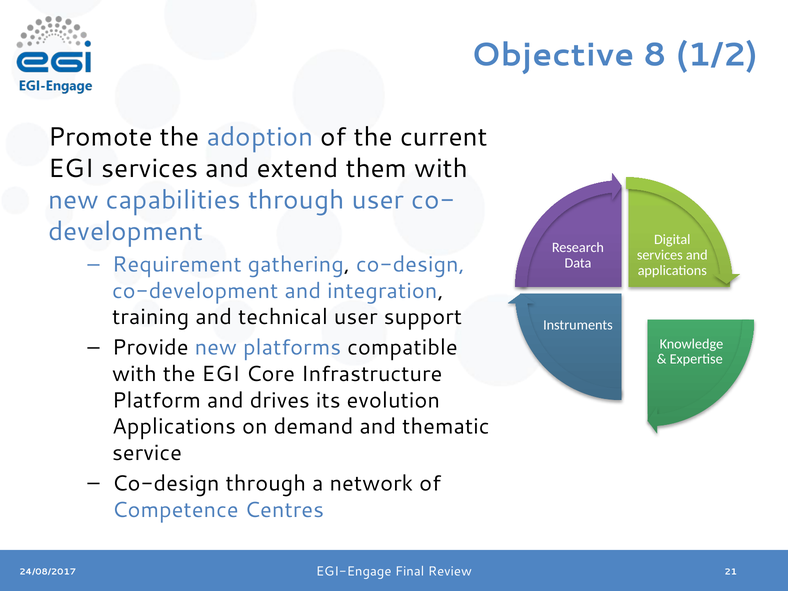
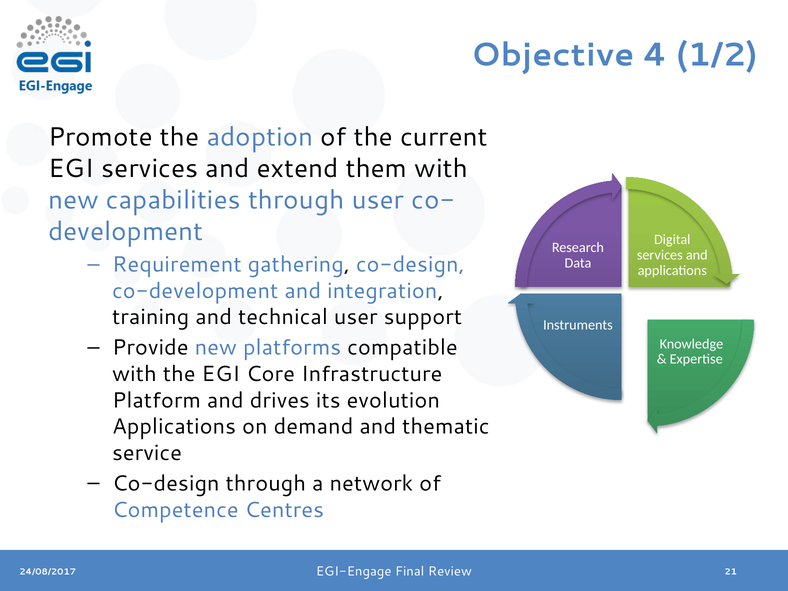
8: 8 -> 4 (655, 55)
